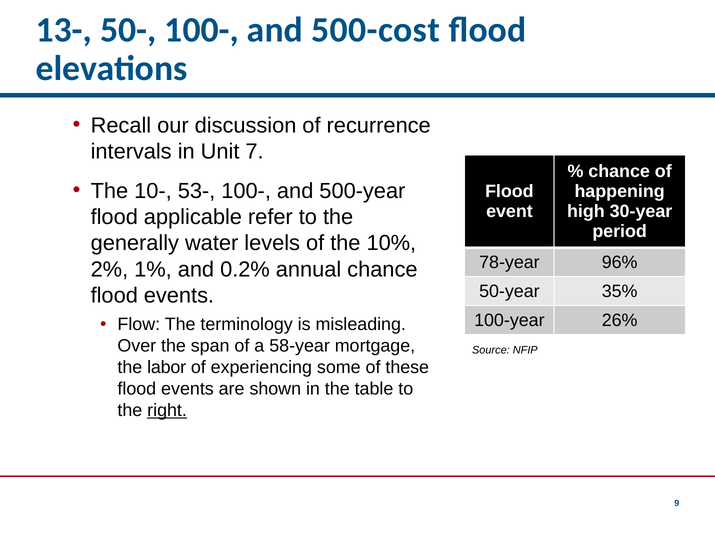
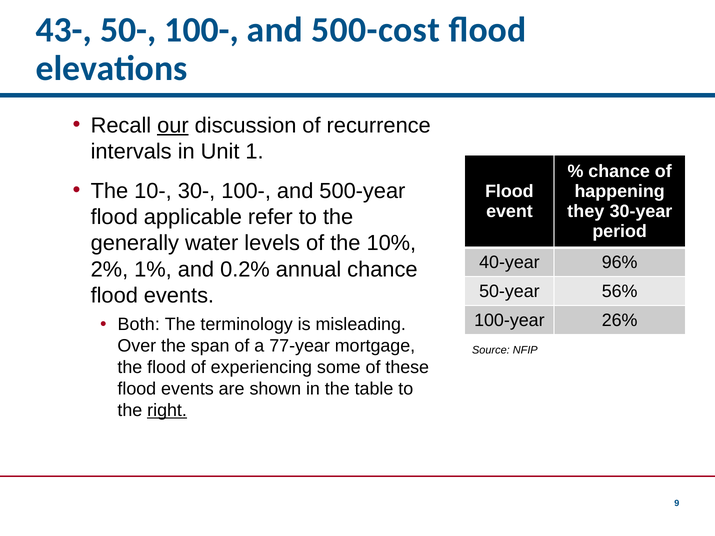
13-: 13- -> 43- (64, 30)
our underline: none -> present (173, 125)
7: 7 -> 1 (255, 152)
53-: 53- -> 30- (197, 191)
high: high -> they (586, 212)
78-year: 78-year -> 40-year (509, 263)
35%: 35% -> 56% (620, 292)
Flow: Flow -> Both (139, 325)
58-year: 58-year -> 77-year (300, 346)
the labor: labor -> flood (167, 368)
